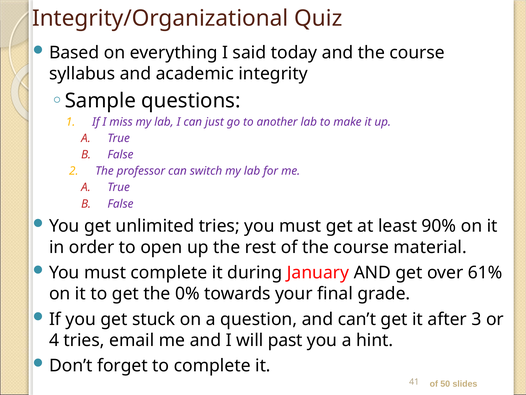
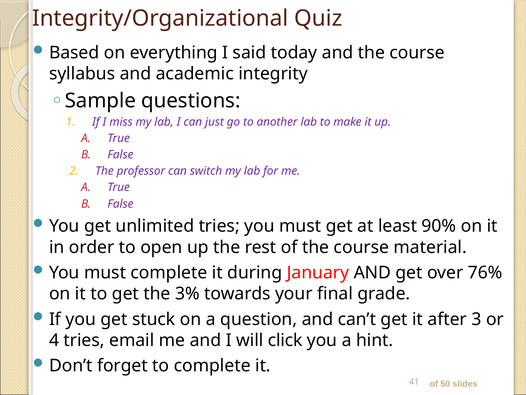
61%: 61% -> 76% (485, 272)
0%: 0% -> 3% (187, 293)
past: past -> click (285, 340)
